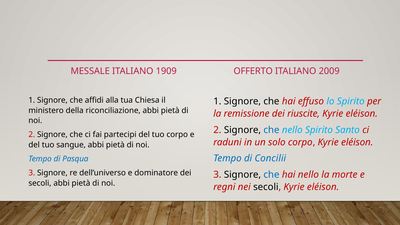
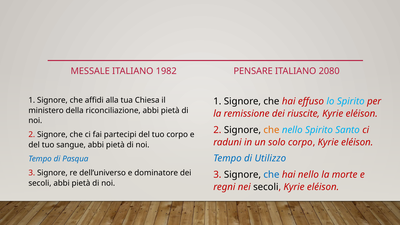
1909: 1909 -> 1982 (166, 71)
OFFERTO: OFFERTO -> PENSARE (253, 71)
2009: 2009 -> 2080 (329, 71)
che colour: blue -> orange (271, 130)
Concilii: Concilii -> Utilizzo (270, 158)
